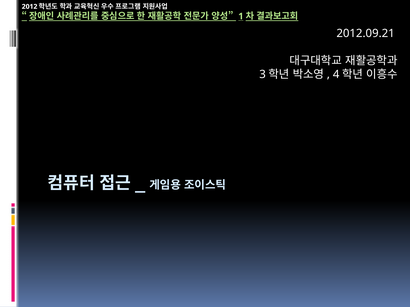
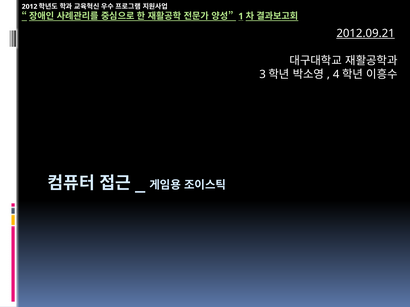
2012.09.21 underline: none -> present (366, 33)
